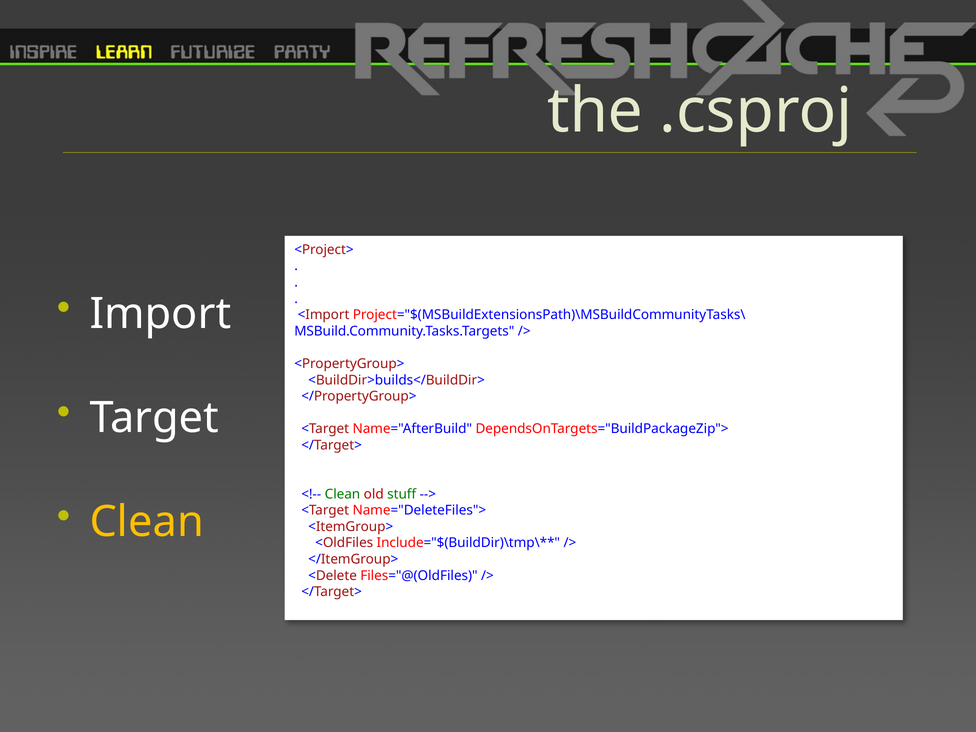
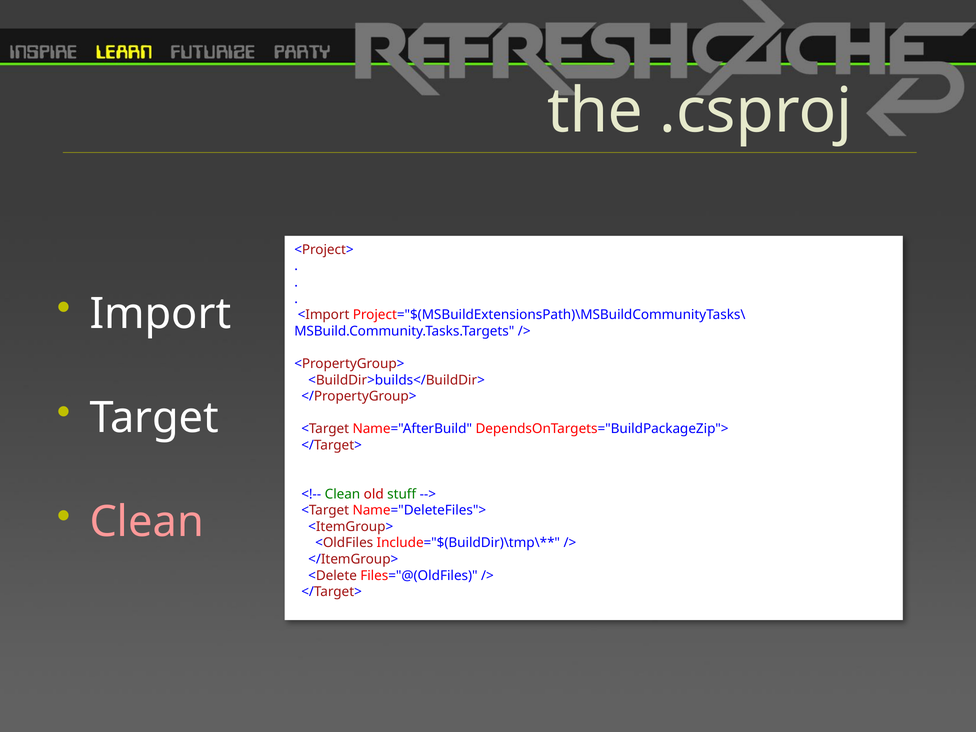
Clean colour: yellow -> pink (147, 522)
